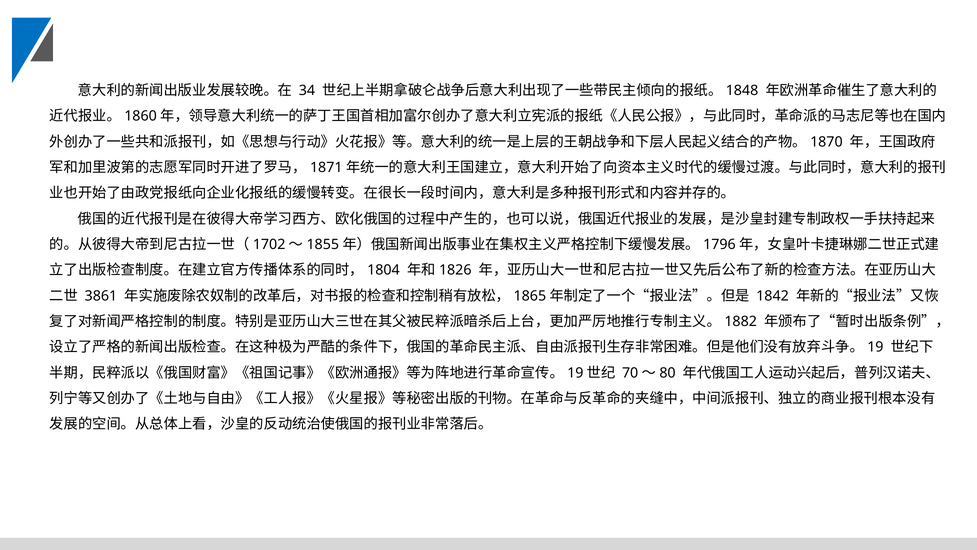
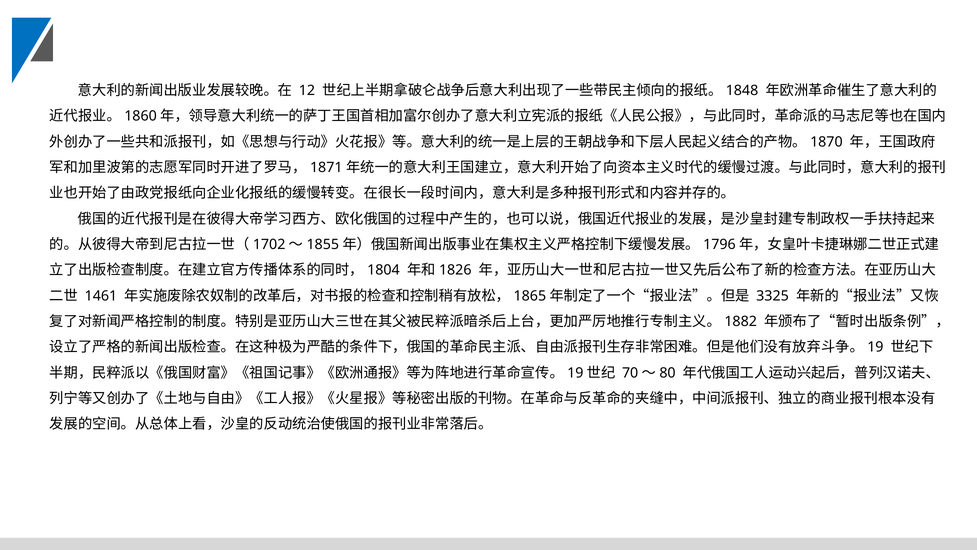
34: 34 -> 12 (307, 90)
3861: 3861 -> 1461 (101, 296)
1842: 1842 -> 3325 (773, 296)
